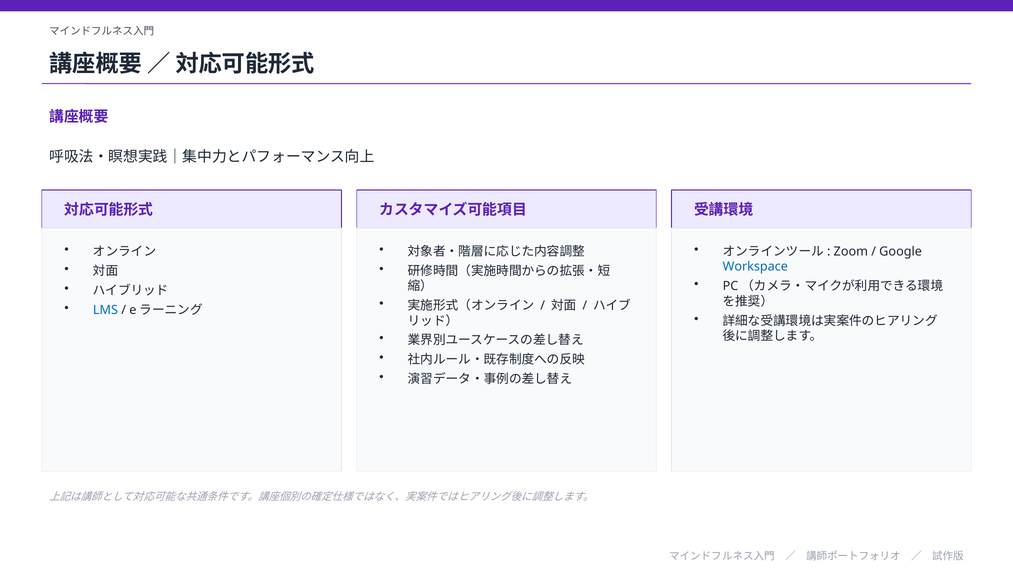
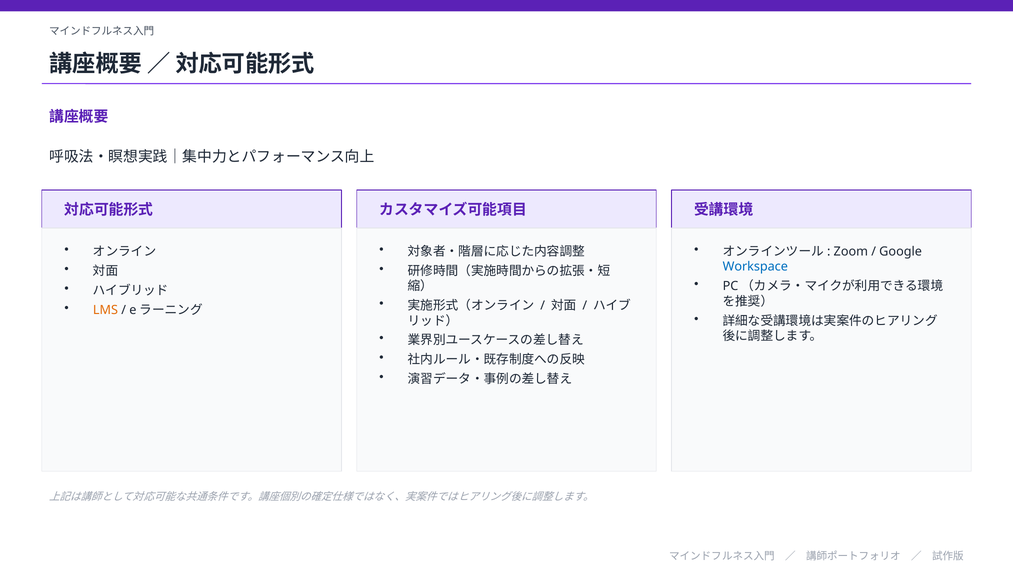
LMS colour: blue -> orange (105, 310)
